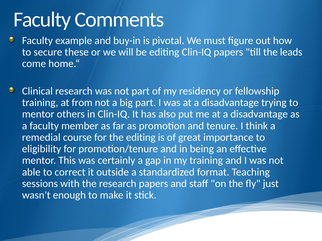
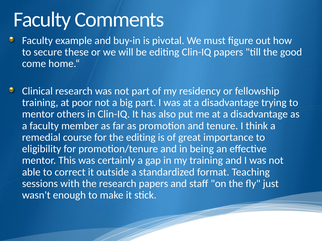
leads: leads -> good (291, 52)
from: from -> poor (82, 103)
